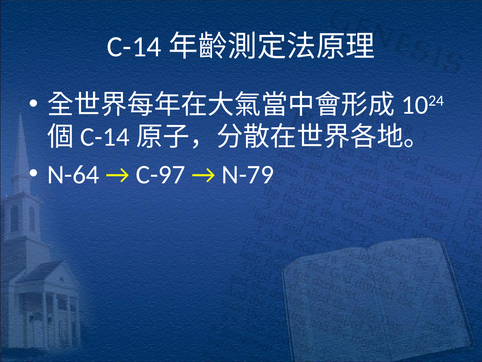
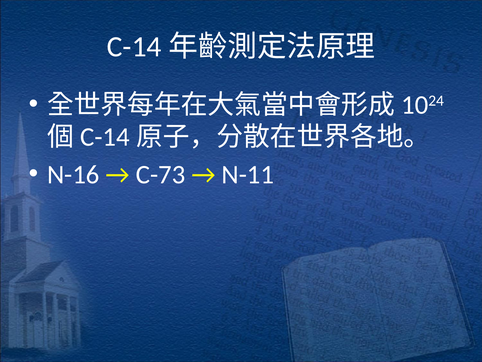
N-64: N-64 -> N-16 (73, 174)
C-97: C-97 -> C-73 (161, 174)
N-79: N-79 -> N-11 (248, 174)
